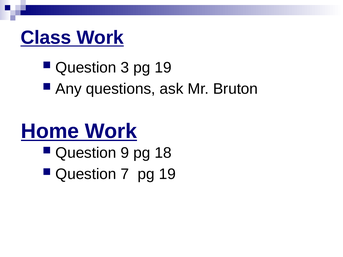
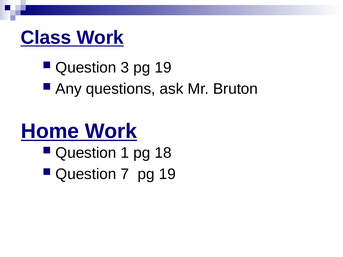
9: 9 -> 1 (125, 153)
